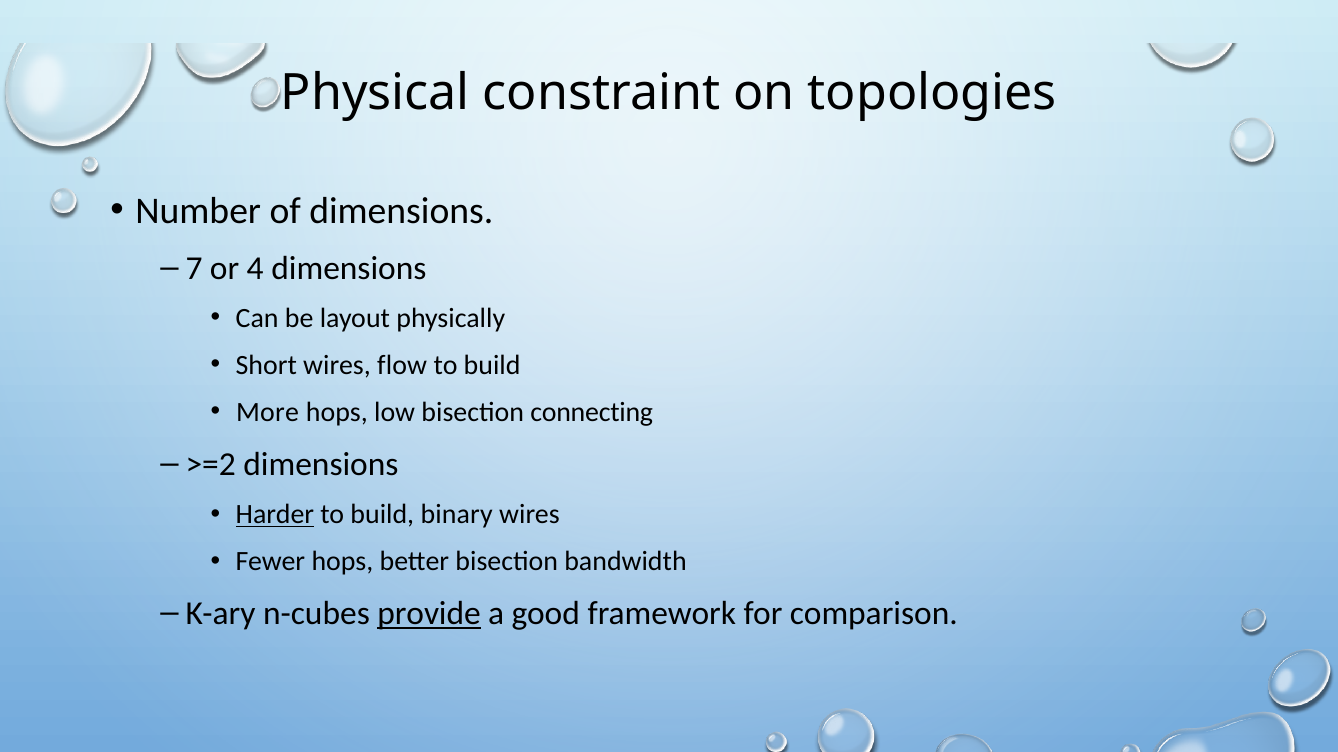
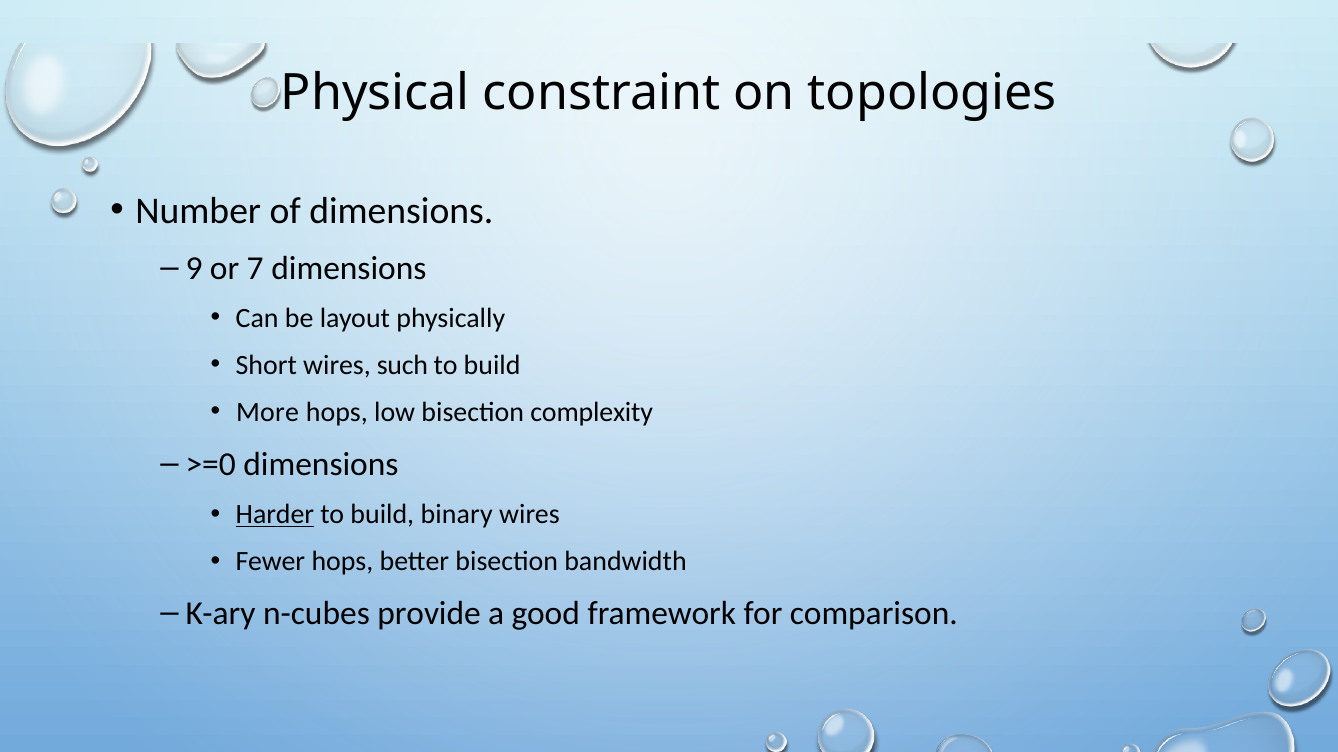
7: 7 -> 9 (194, 269)
4: 4 -> 7 (255, 269)
flow: flow -> such (402, 366)
connecting: connecting -> complexity (592, 413)
>=2: >=2 -> >=0 (211, 465)
provide underline: present -> none (429, 614)
